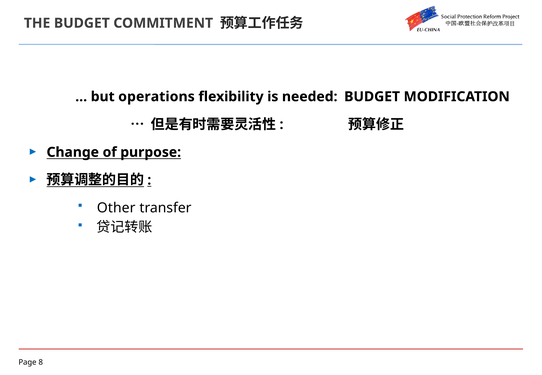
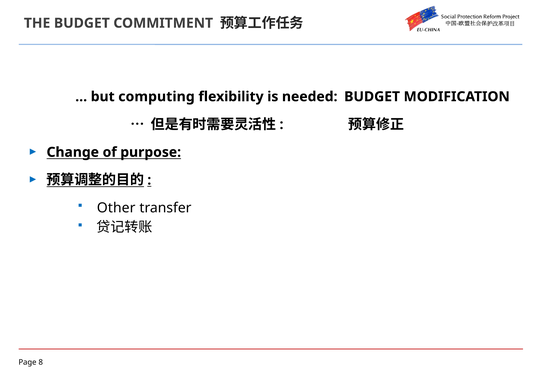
operations: operations -> computing (156, 97)
